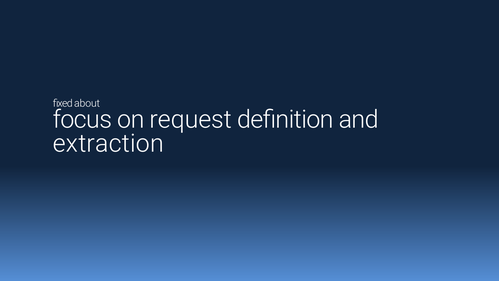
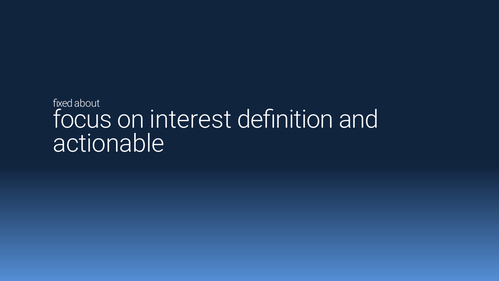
request: request -> interest (191, 120)
extraction: extraction -> actionable (109, 143)
